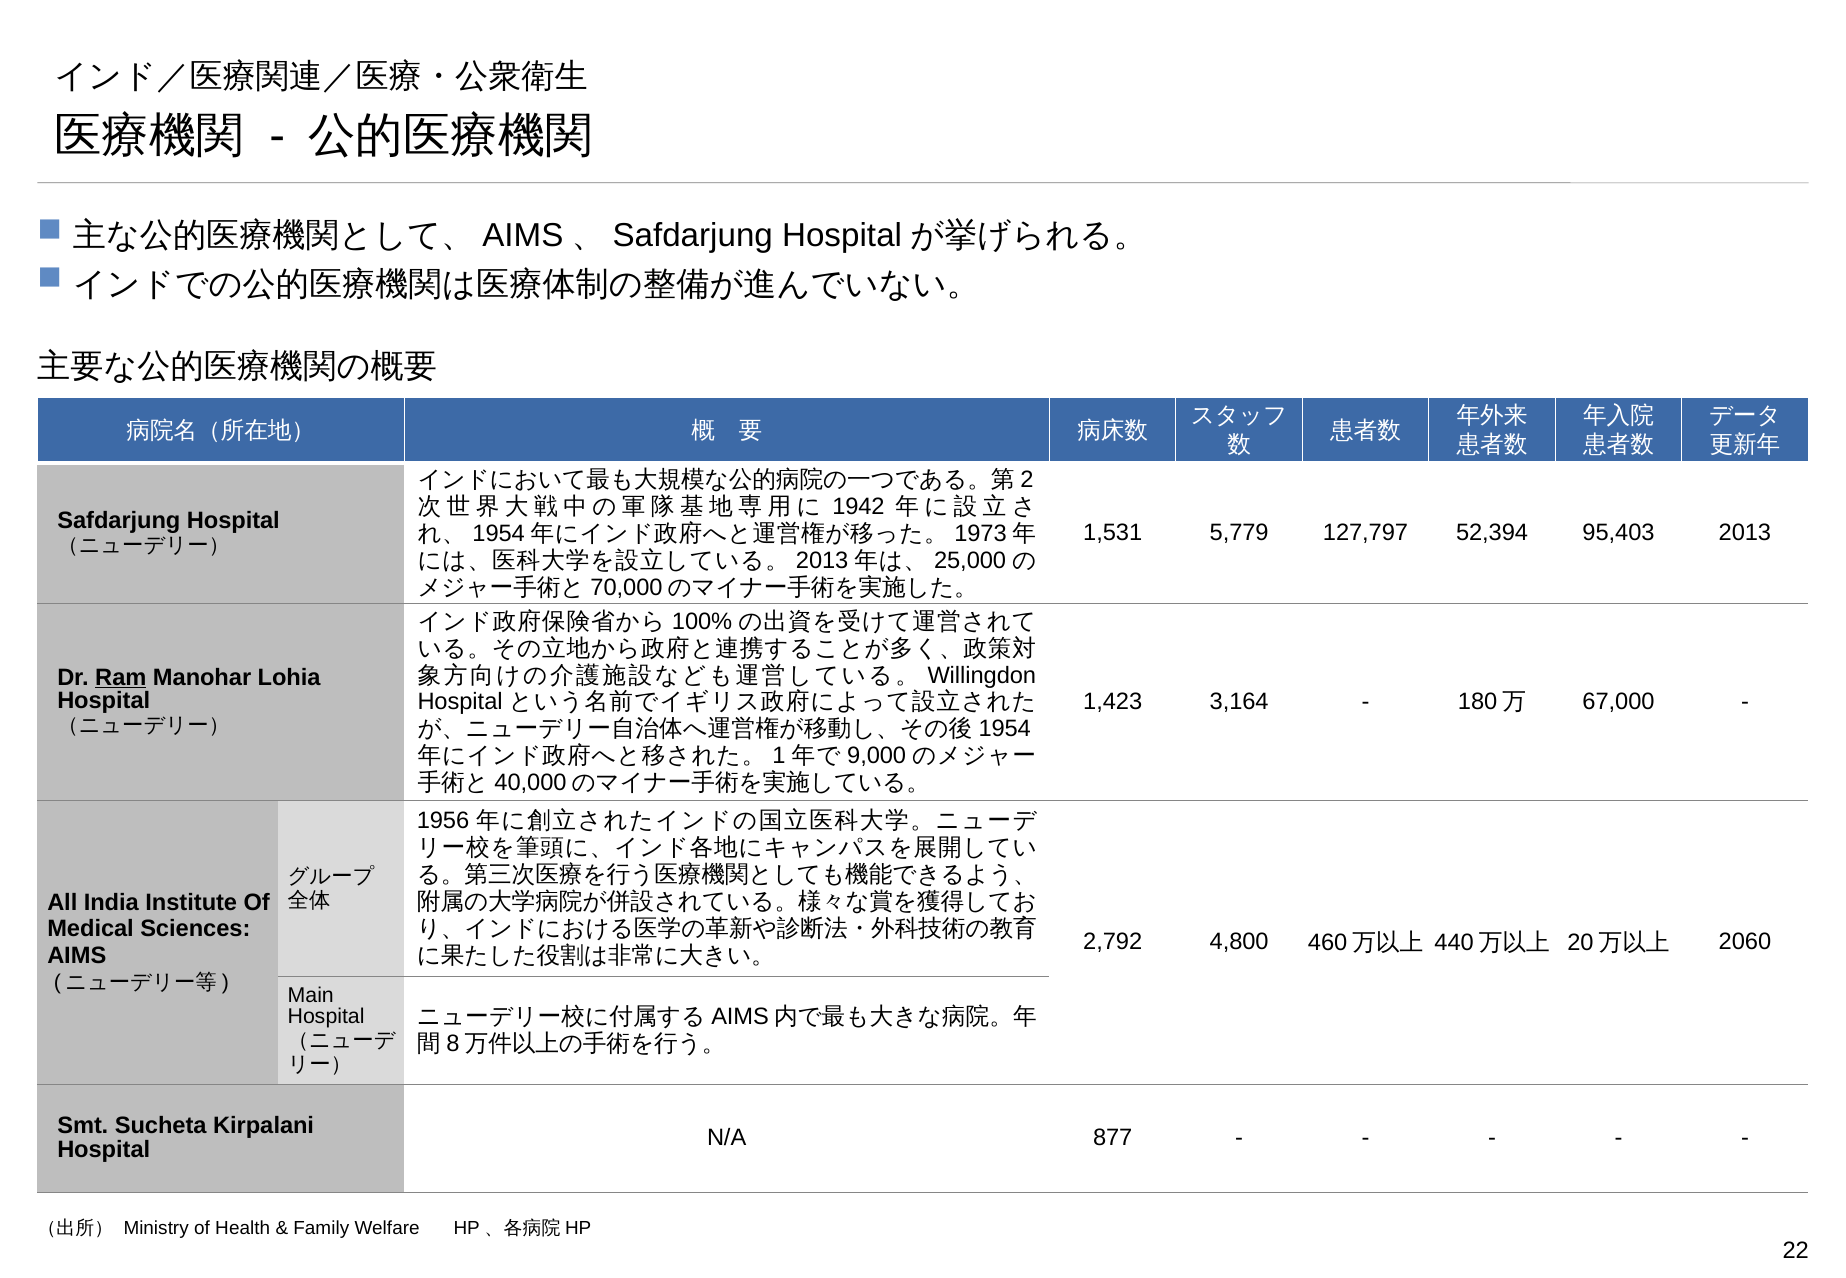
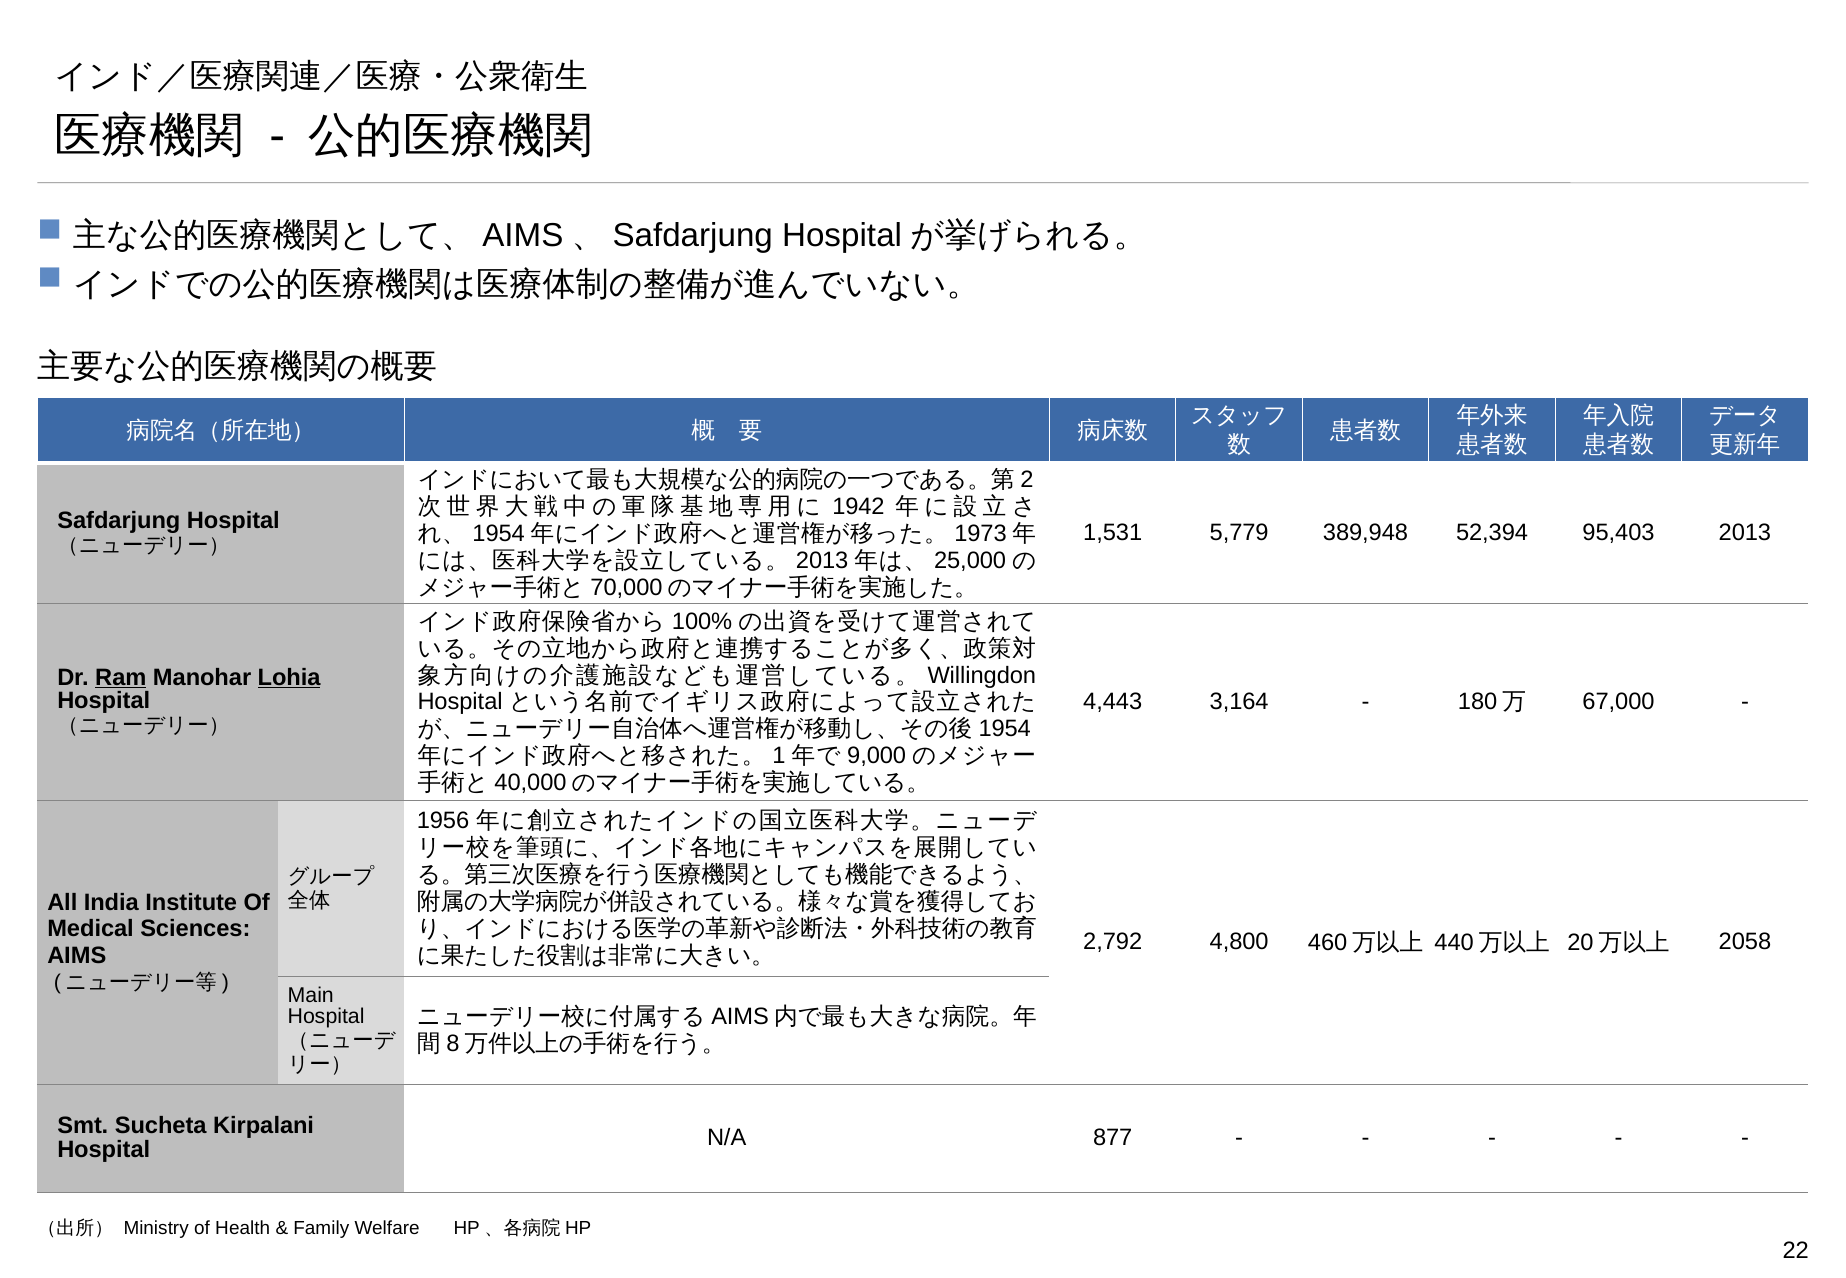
127,797: 127,797 -> 389,948 (1365, 533)
Lohia underline: none -> present (289, 677)
1,423: 1,423 -> 4,443 (1113, 701)
2060: 2060 -> 2058 (1745, 942)
